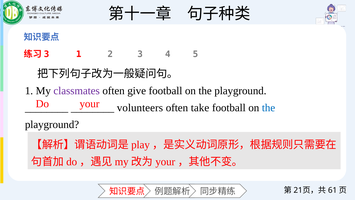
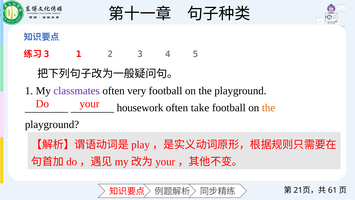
give: give -> very (137, 91)
volunteers: volunteers -> housework (140, 108)
the colour: blue -> orange (269, 108)
